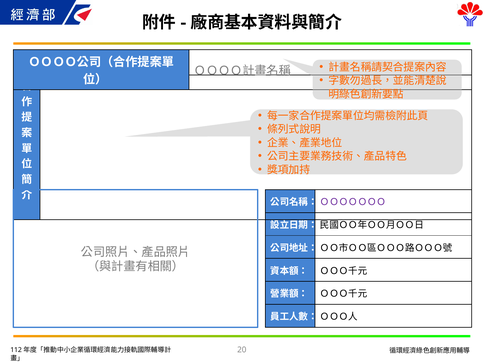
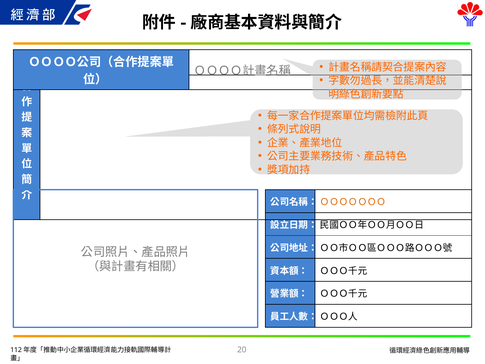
ＯＯＯＯＯＯＯ colour: purple -> orange (353, 202)
